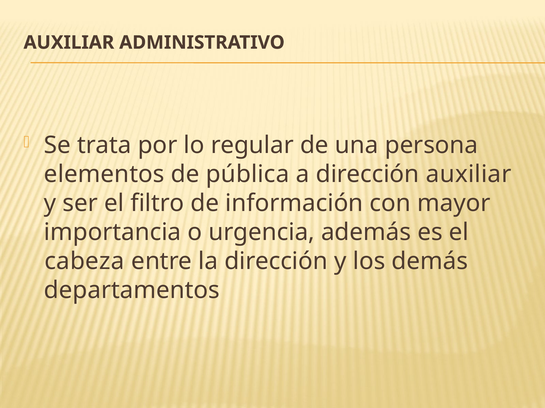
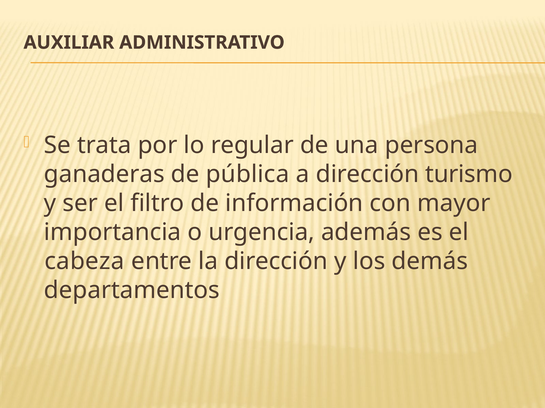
elementos: elementos -> ganaderas (104, 175)
dirección auxiliar: auxiliar -> turismo (469, 175)
